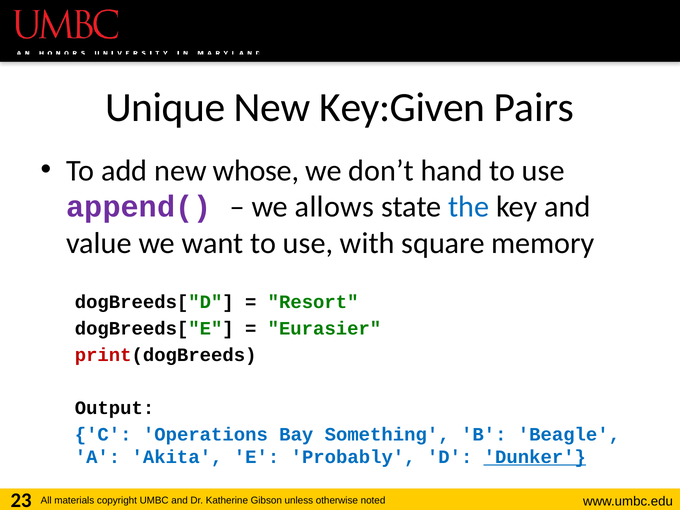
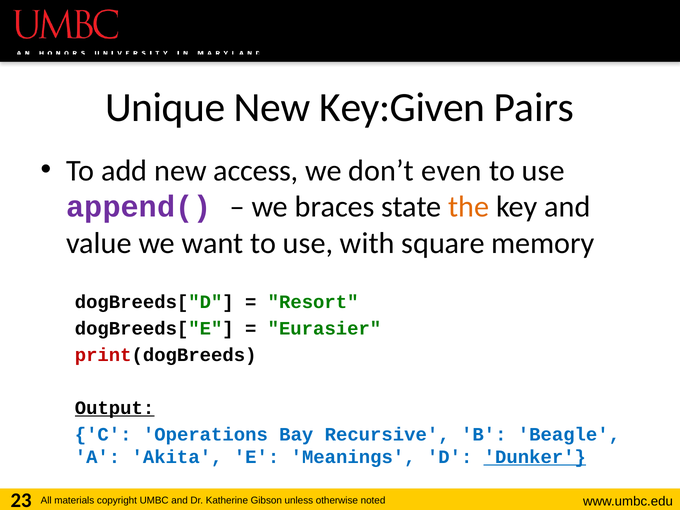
whose: whose -> access (256, 171)
hand: hand -> even (451, 171)
allows: allows -> braces (335, 207)
the colour: blue -> orange (469, 207)
Output underline: none -> present (115, 408)
Something: Something -> Recursive (387, 434)
Probably: Probably -> Meanings (353, 457)
